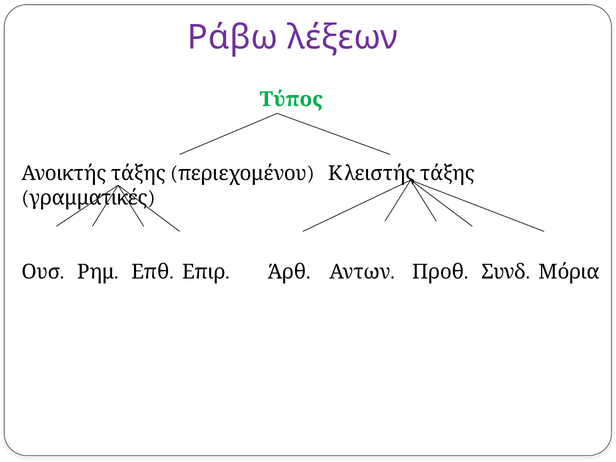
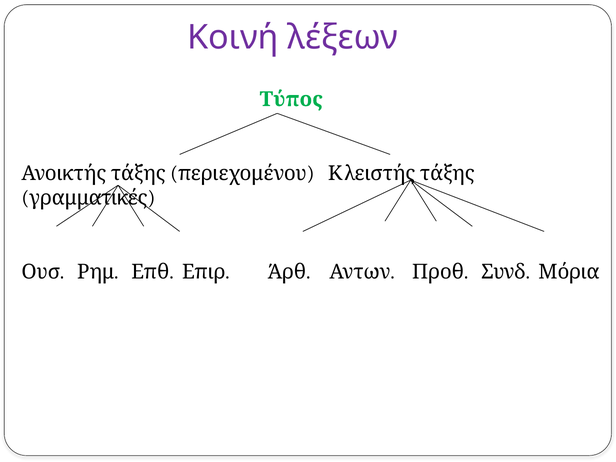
Ράβω: Ράβω -> Κοινή (233, 37)
